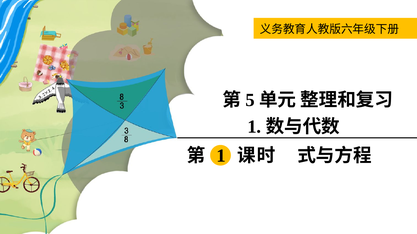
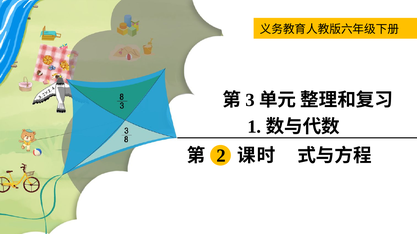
5: 5 -> 3 (250, 100)
1: 1 -> 2 (221, 156)
